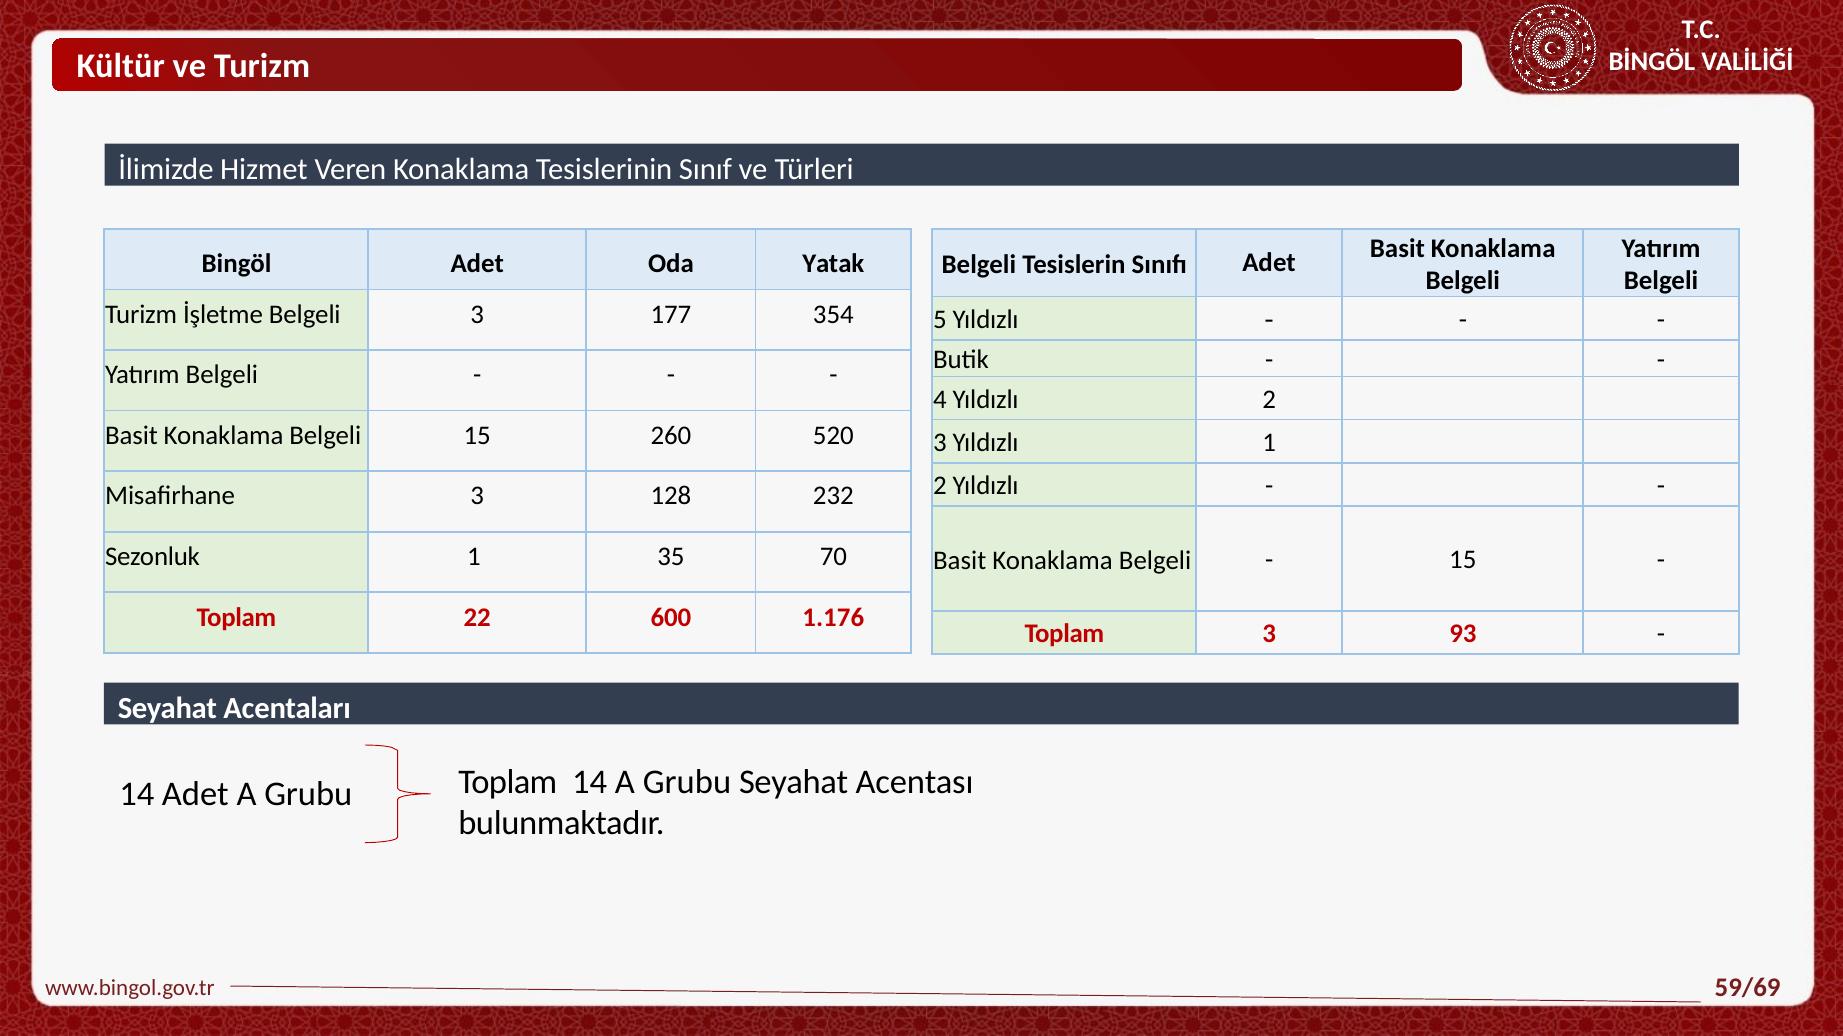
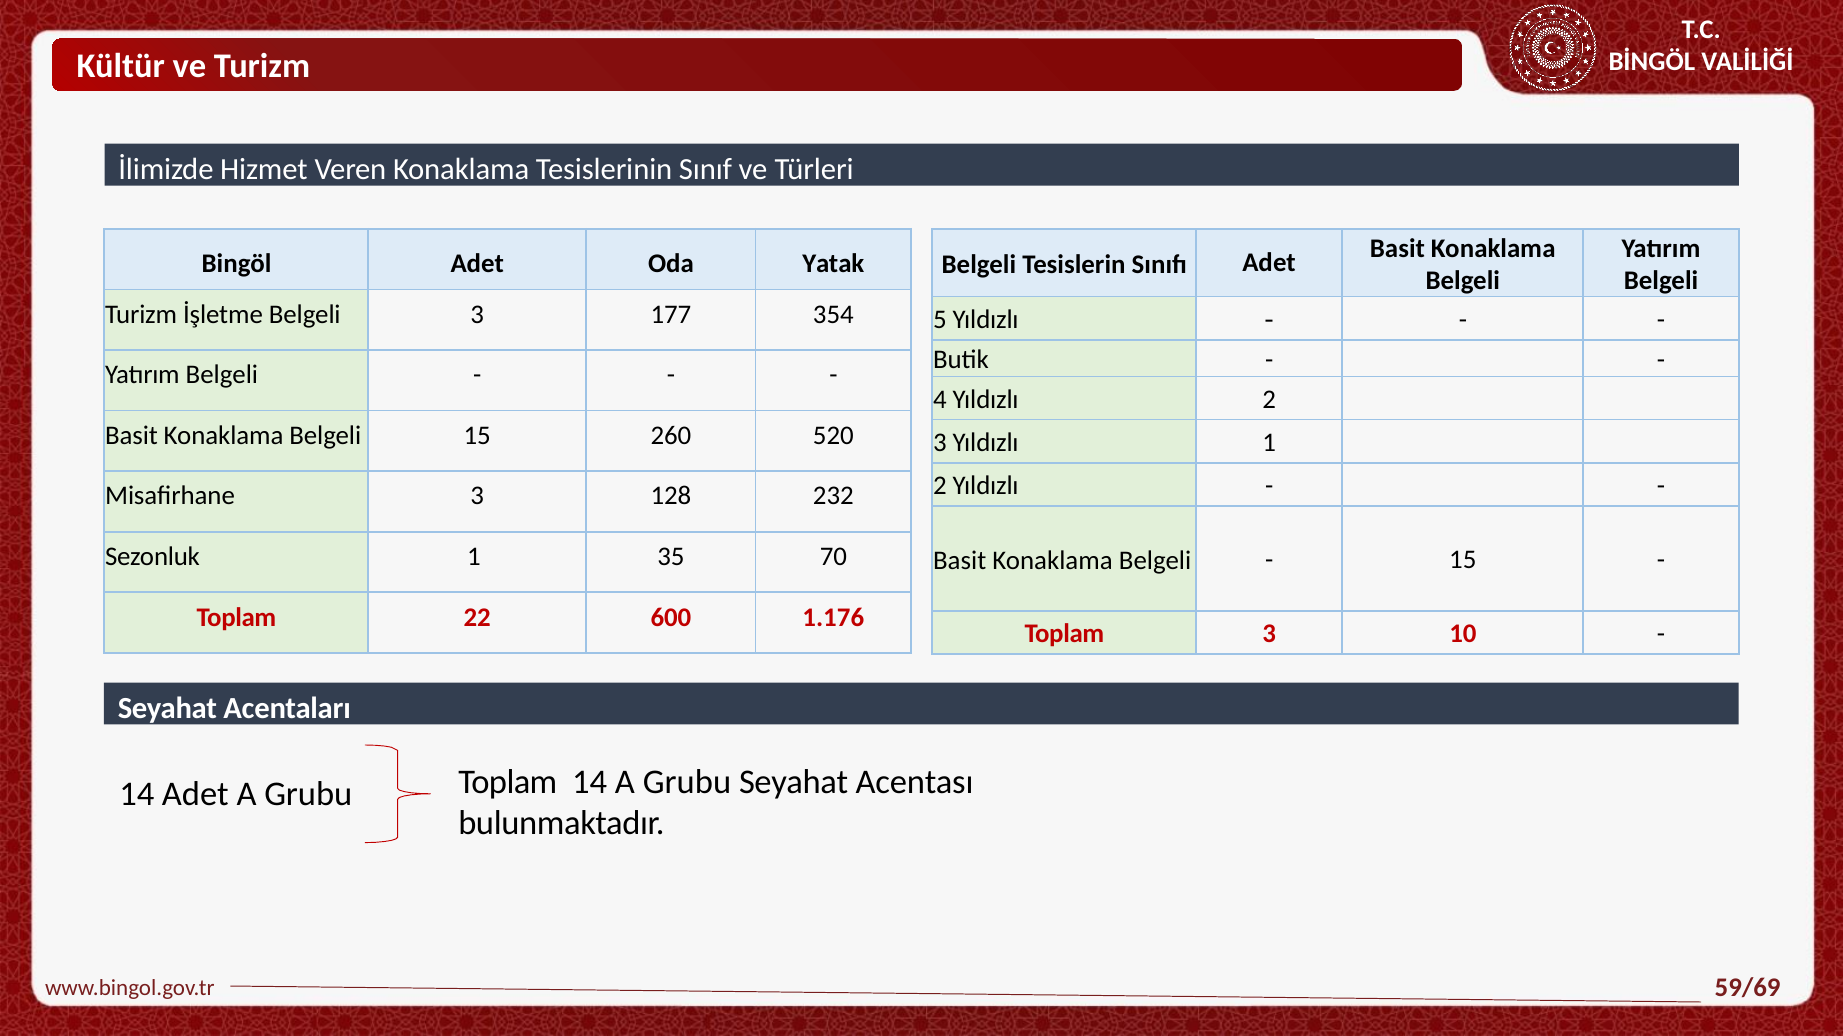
93: 93 -> 10 (1463, 634)
